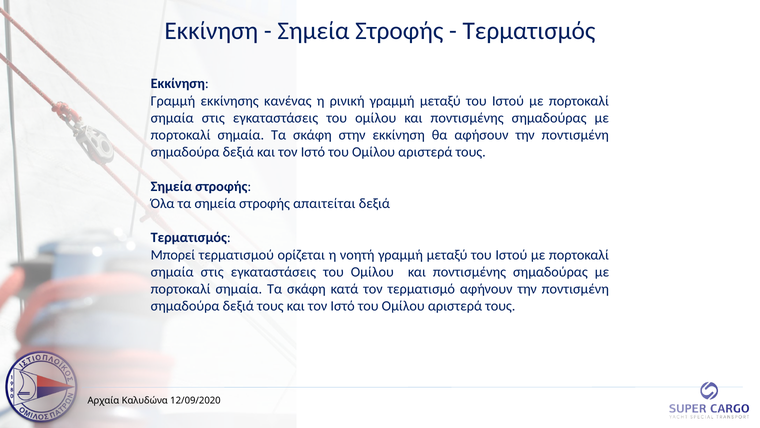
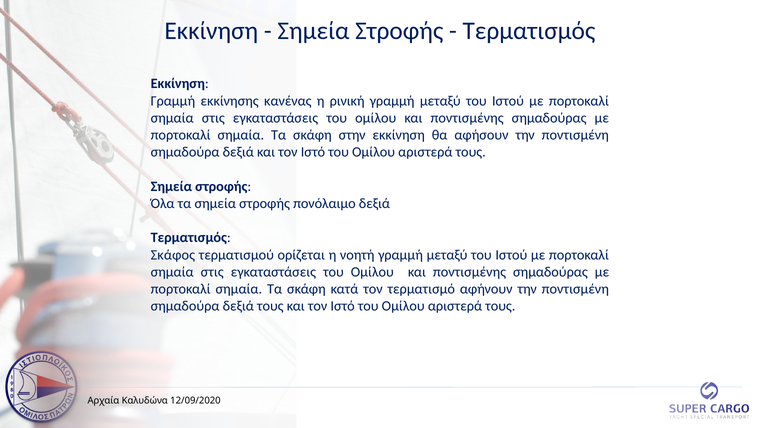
απαιτείται: απαιτείται -> πονόλαιμο (324, 203)
Μπορεί: Μπορεί -> Σκάφος (173, 255)
